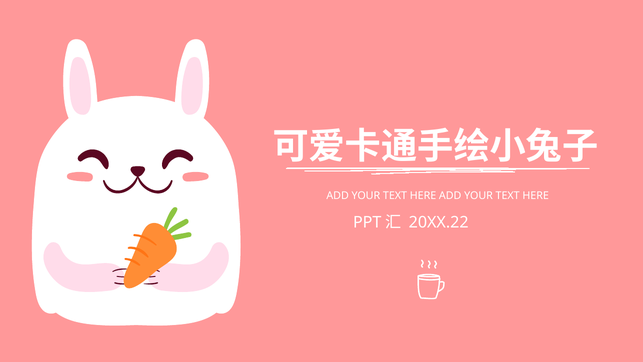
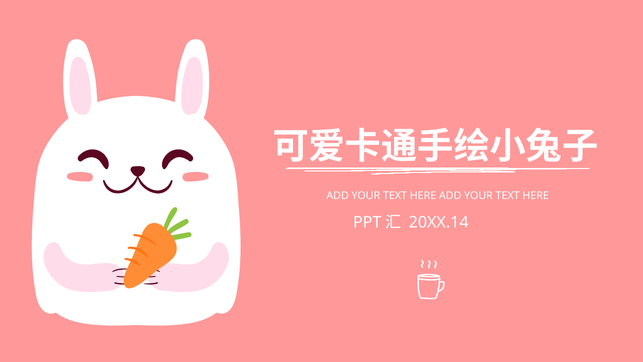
20XX.22: 20XX.22 -> 20XX.14 (439, 222)
